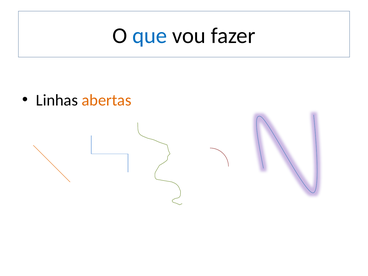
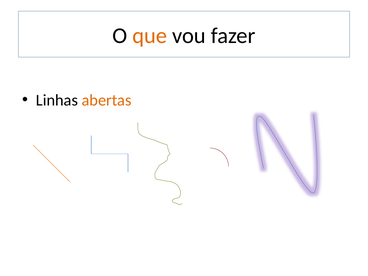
que colour: blue -> orange (150, 36)
